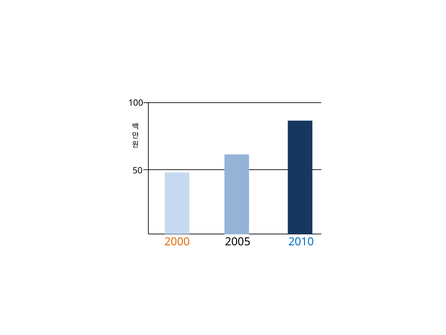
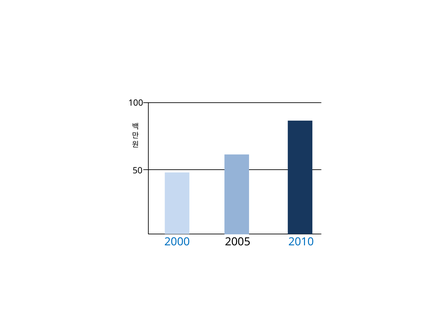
2000 colour: orange -> blue (177, 241)
